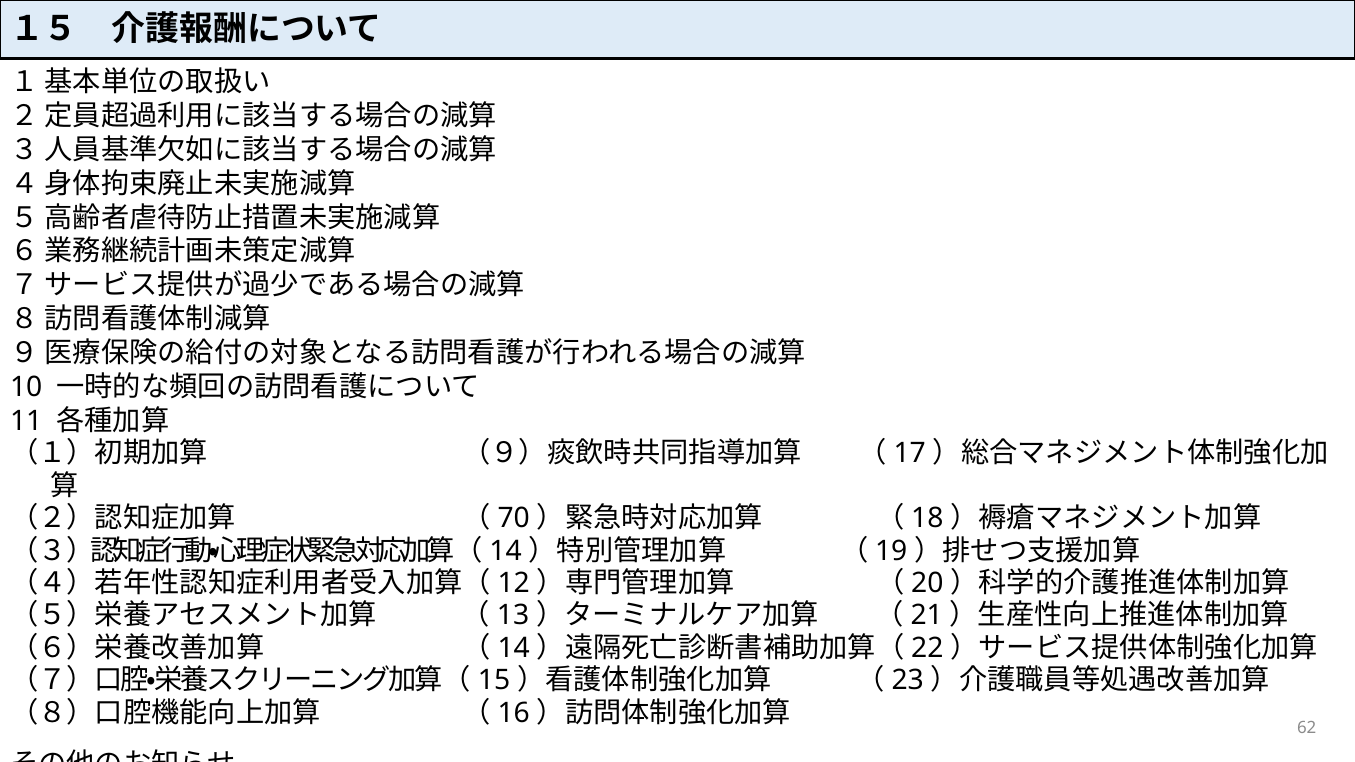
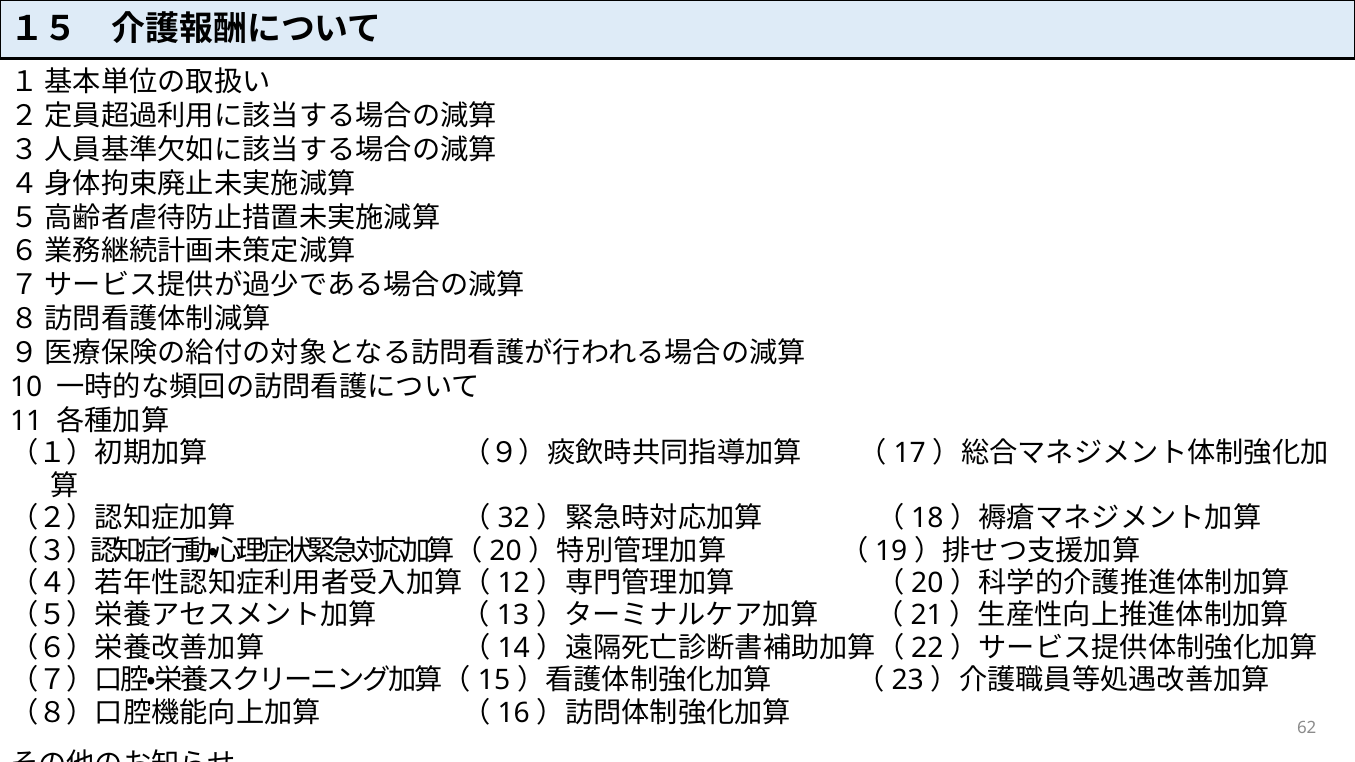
70: 70 -> 32 (514, 518)
14: 14 -> 20 (506, 551)
